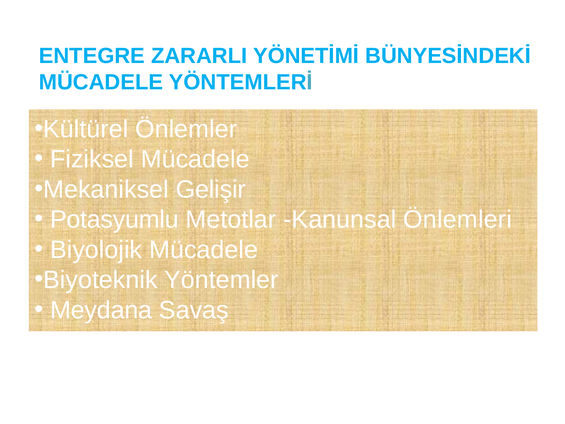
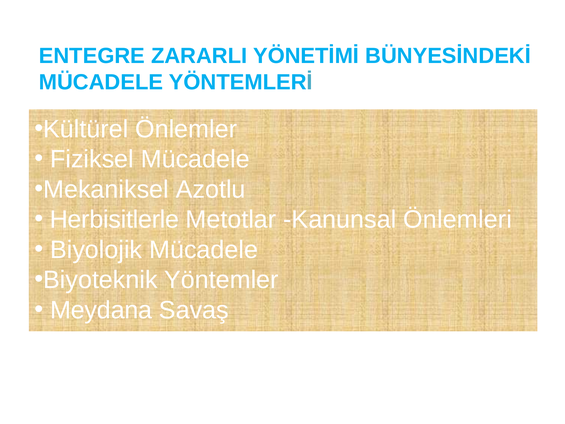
Gelişir: Gelişir -> Azotlu (211, 189)
Potasyumlu: Potasyumlu -> Herbisitlerle (114, 220)
